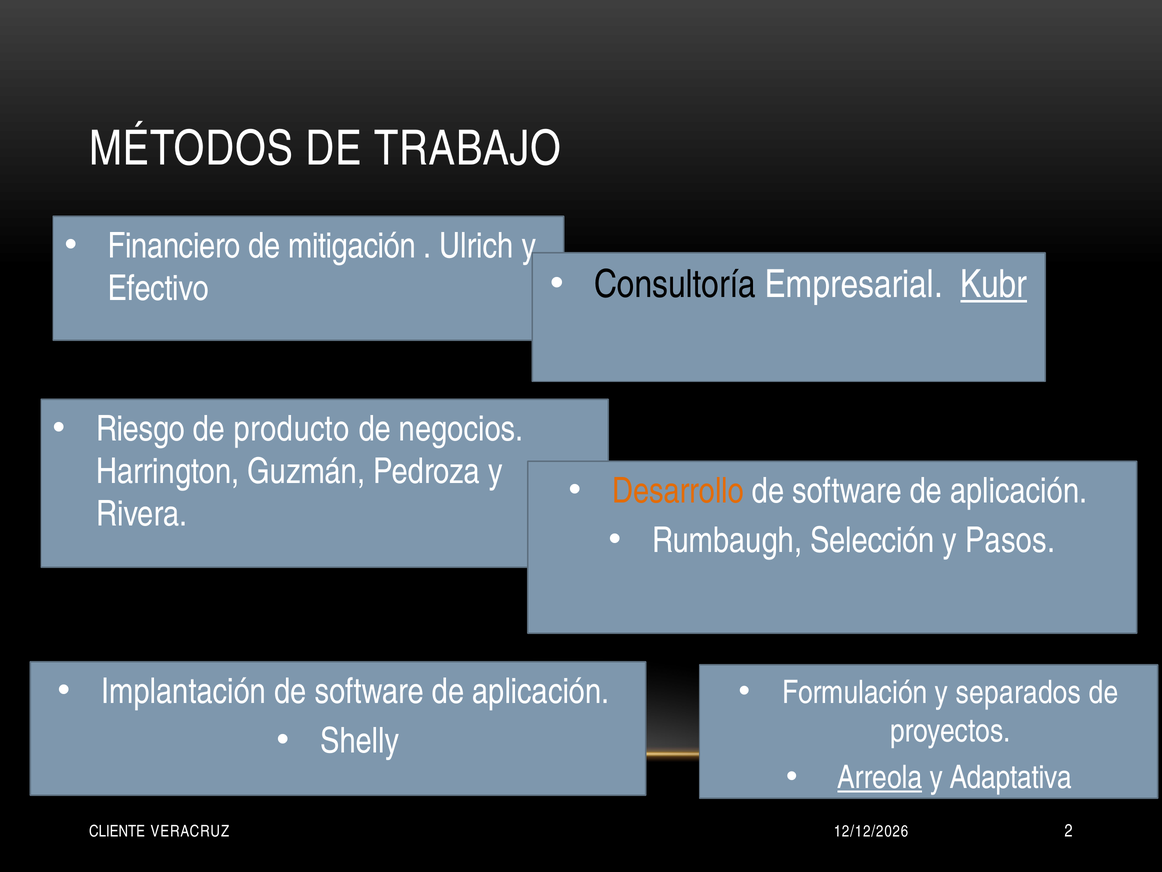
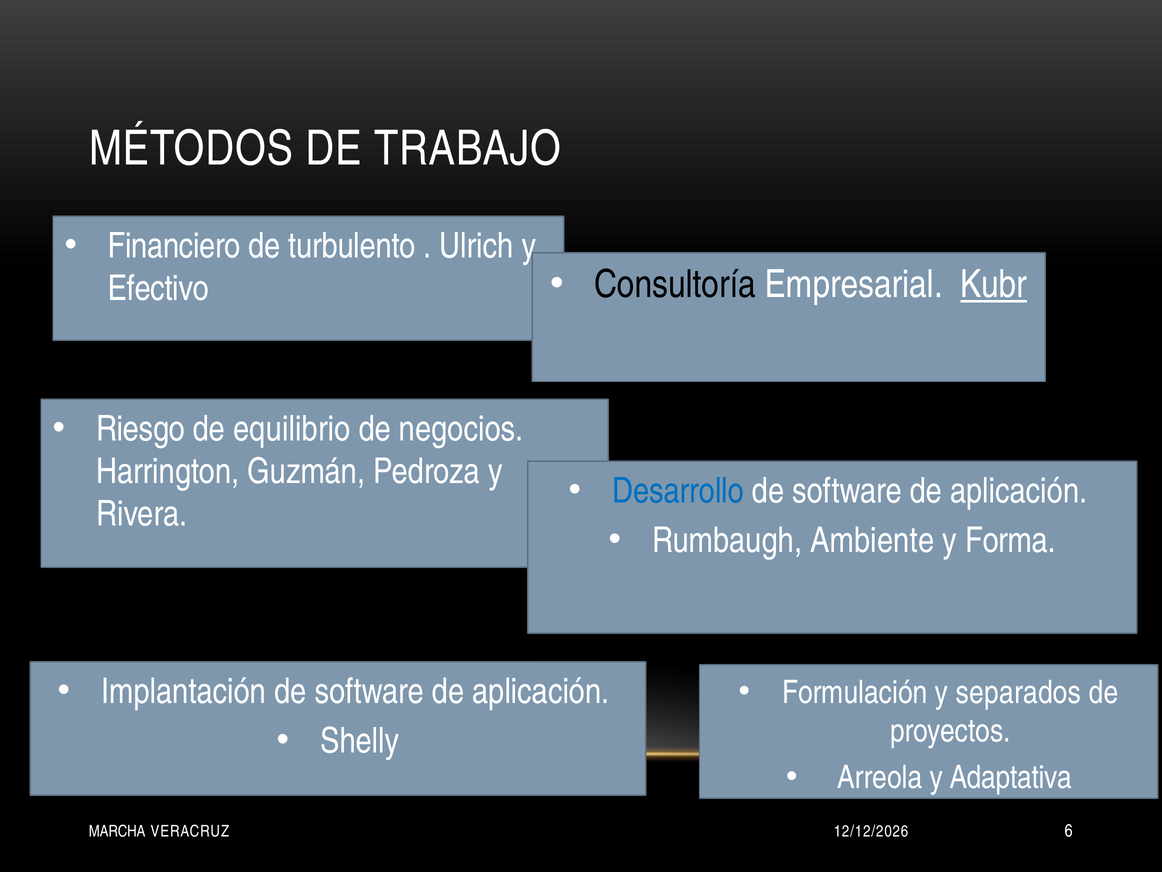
mitigación: mitigación -> turbulento (352, 246)
producto: producto -> equilibrio (292, 429)
Desarrollo colour: orange -> blue (678, 491)
Selección: Selección -> Ambiente (872, 540)
Pasos: Pasos -> Forma (1010, 540)
Arreola underline: present -> none (880, 777)
CLIENTE: CLIENTE -> MARCHA (117, 831)
2: 2 -> 6 (1069, 831)
